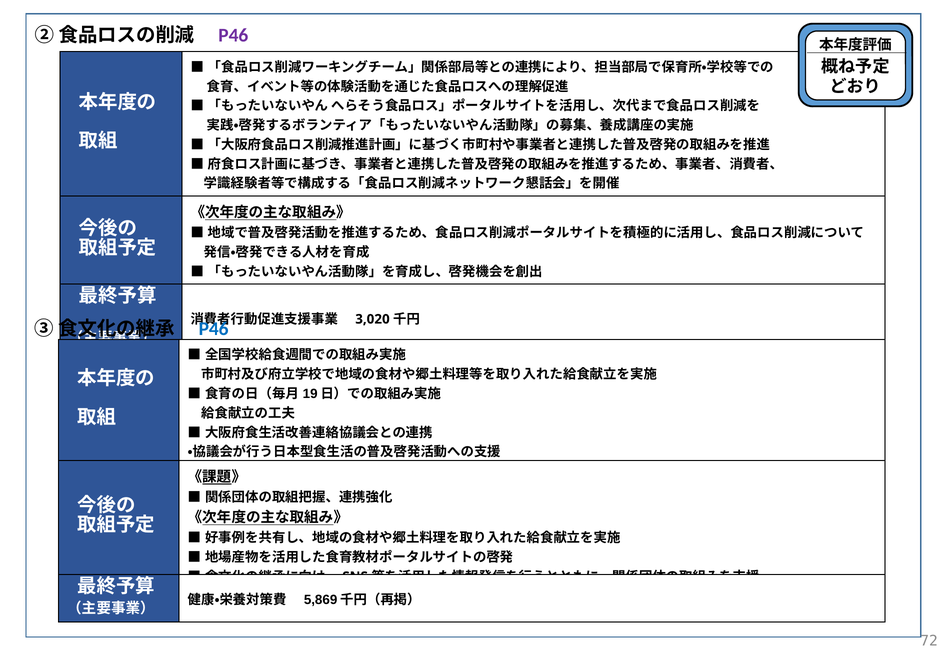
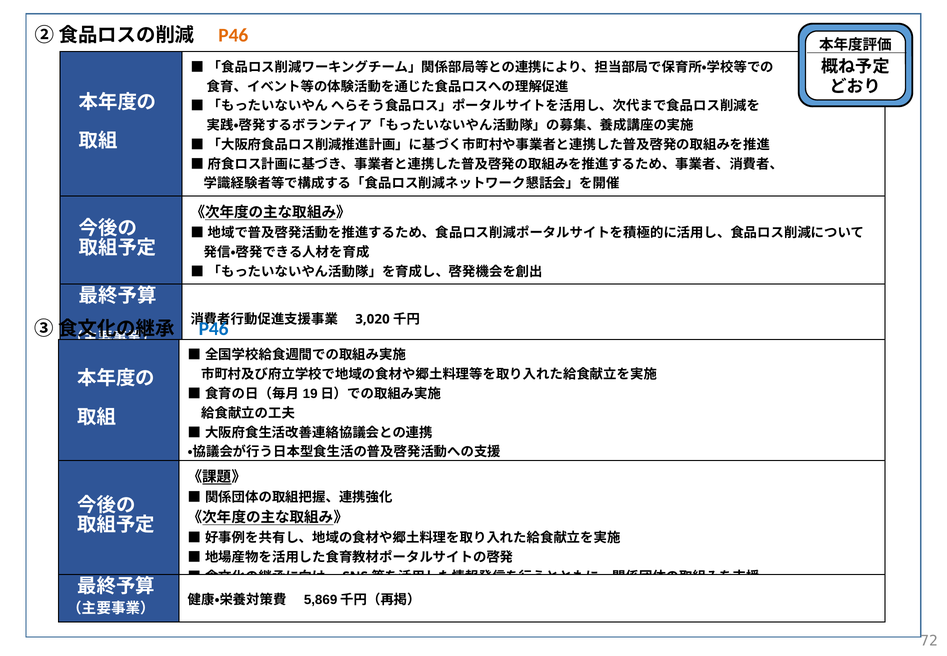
P46 colour: purple -> orange (233, 35)
